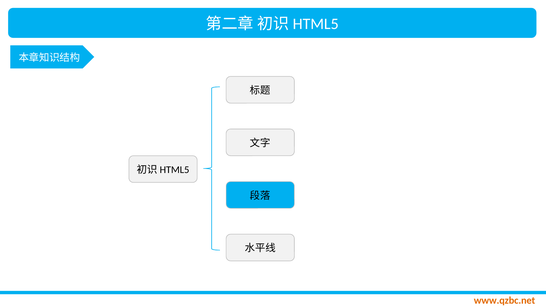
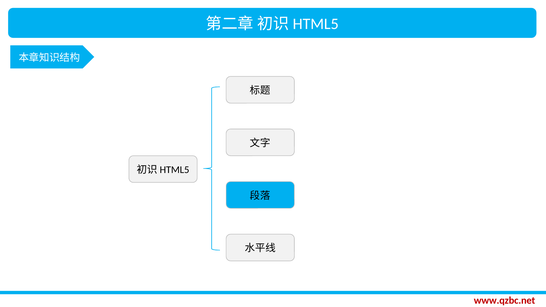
www.qzbc.net colour: orange -> red (505, 301)
